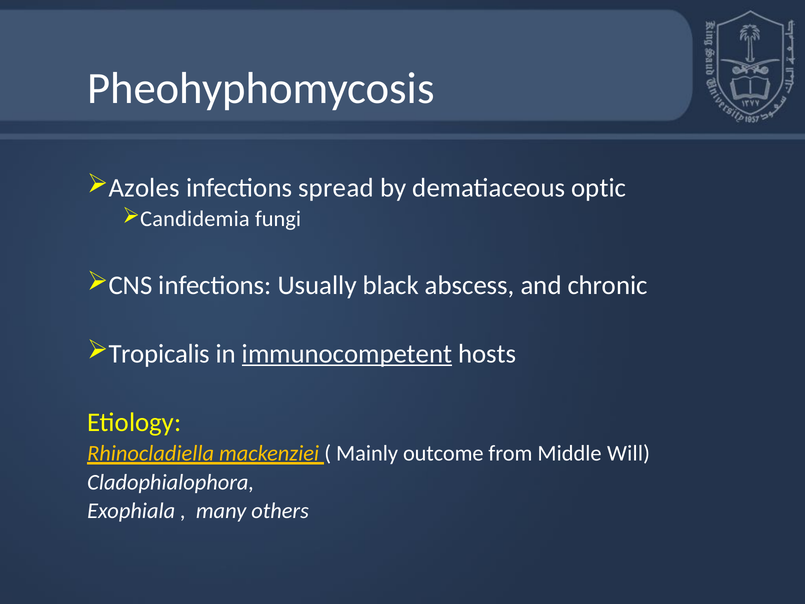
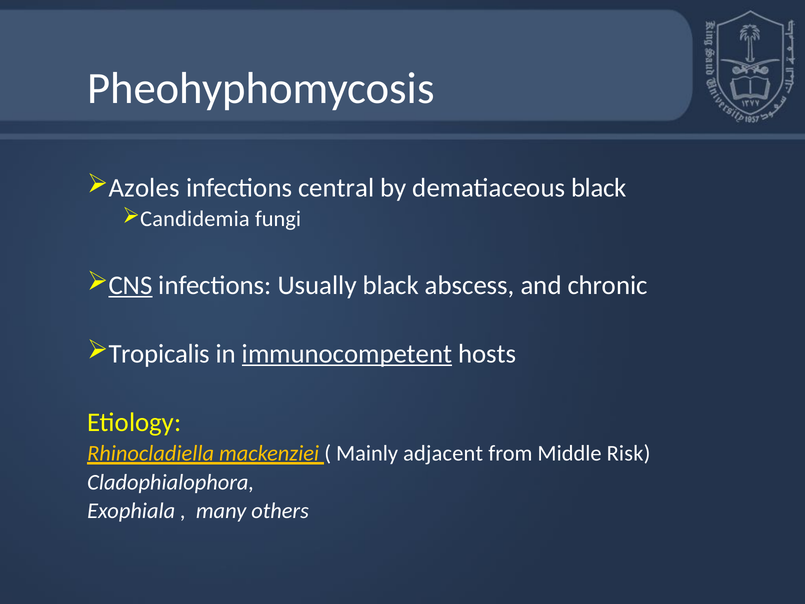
spread: spread -> central (336, 188)
dematiaceous optic: optic -> black (599, 188)
CNS underline: none -> present (130, 285)
outcome: outcome -> adjacent (443, 453)
Will: Will -> Risk (629, 453)
